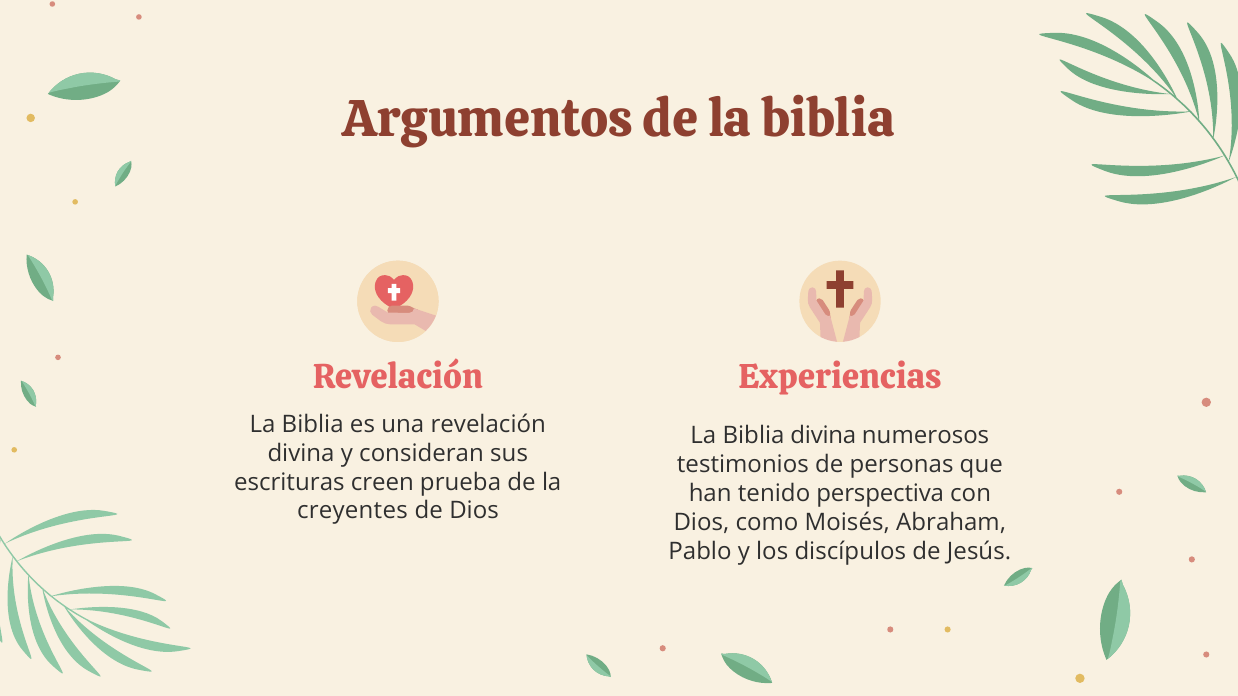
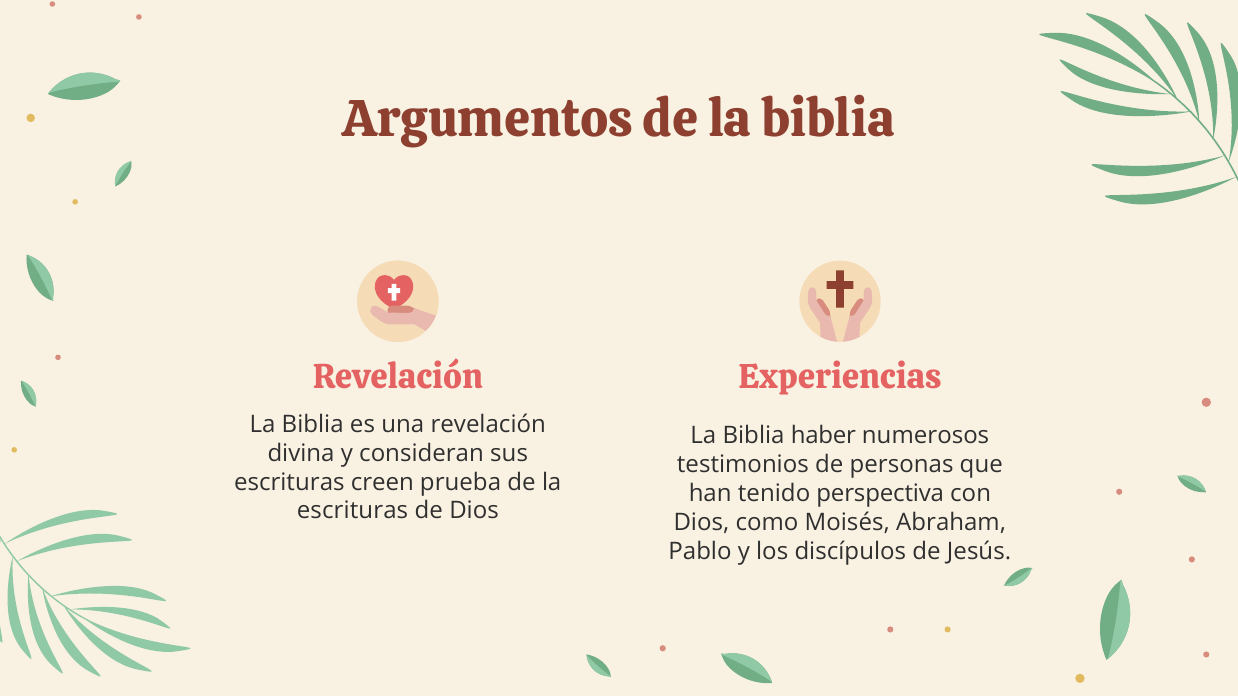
Biblia divina: divina -> haber (823, 436)
creyentes: creyentes -> escrituras (353, 511)
